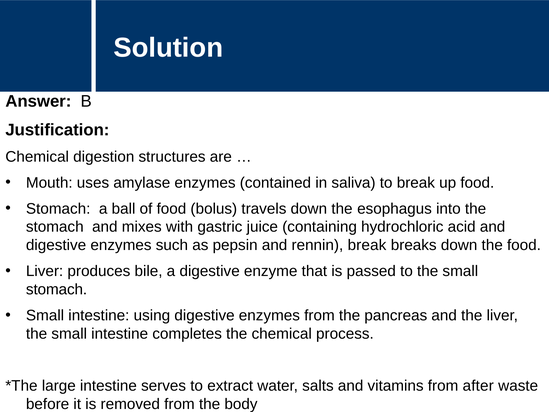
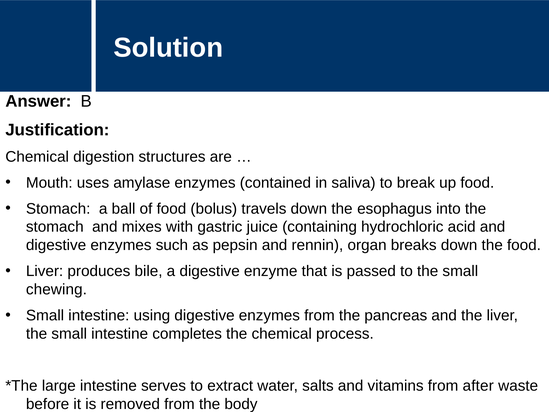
rennin break: break -> organ (367, 245)
stomach: stomach -> chewing (56, 289)
